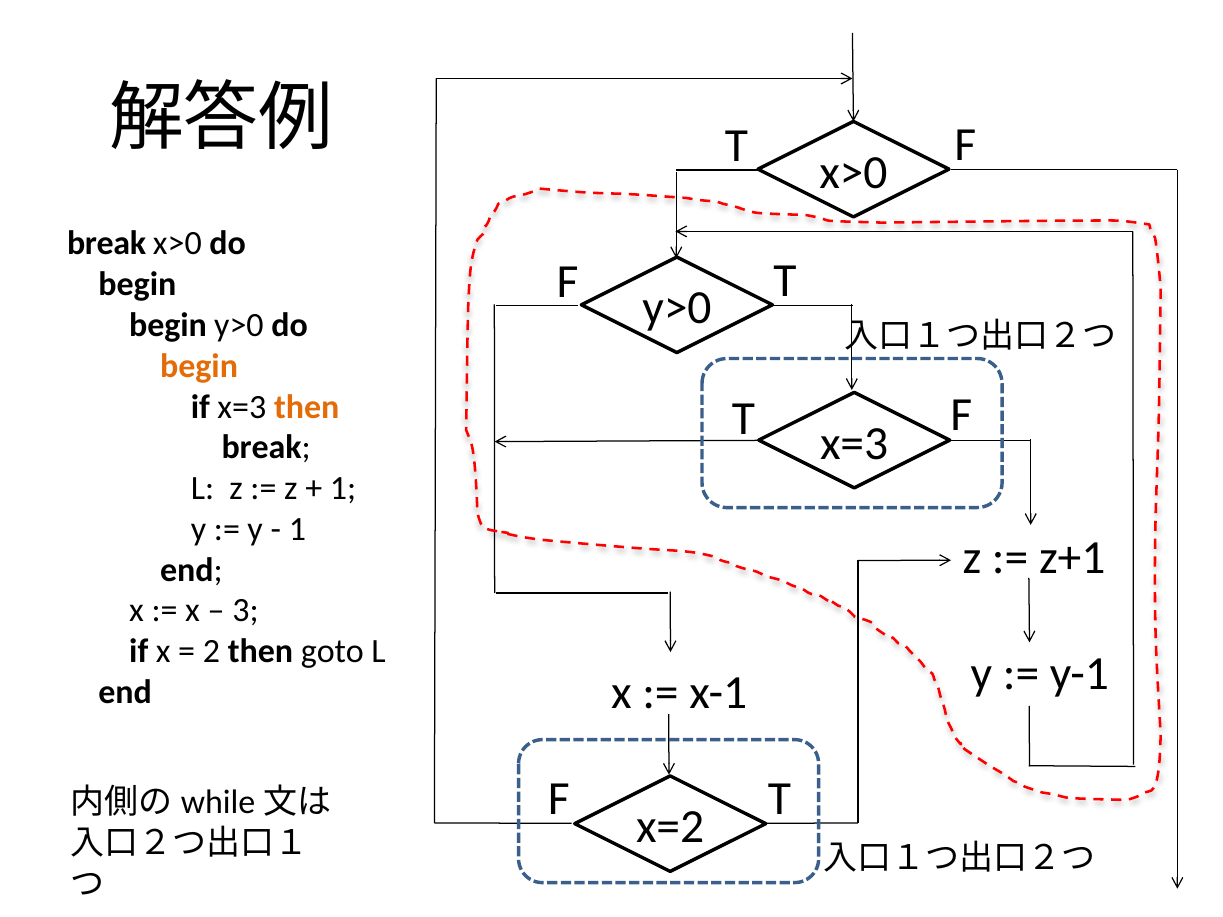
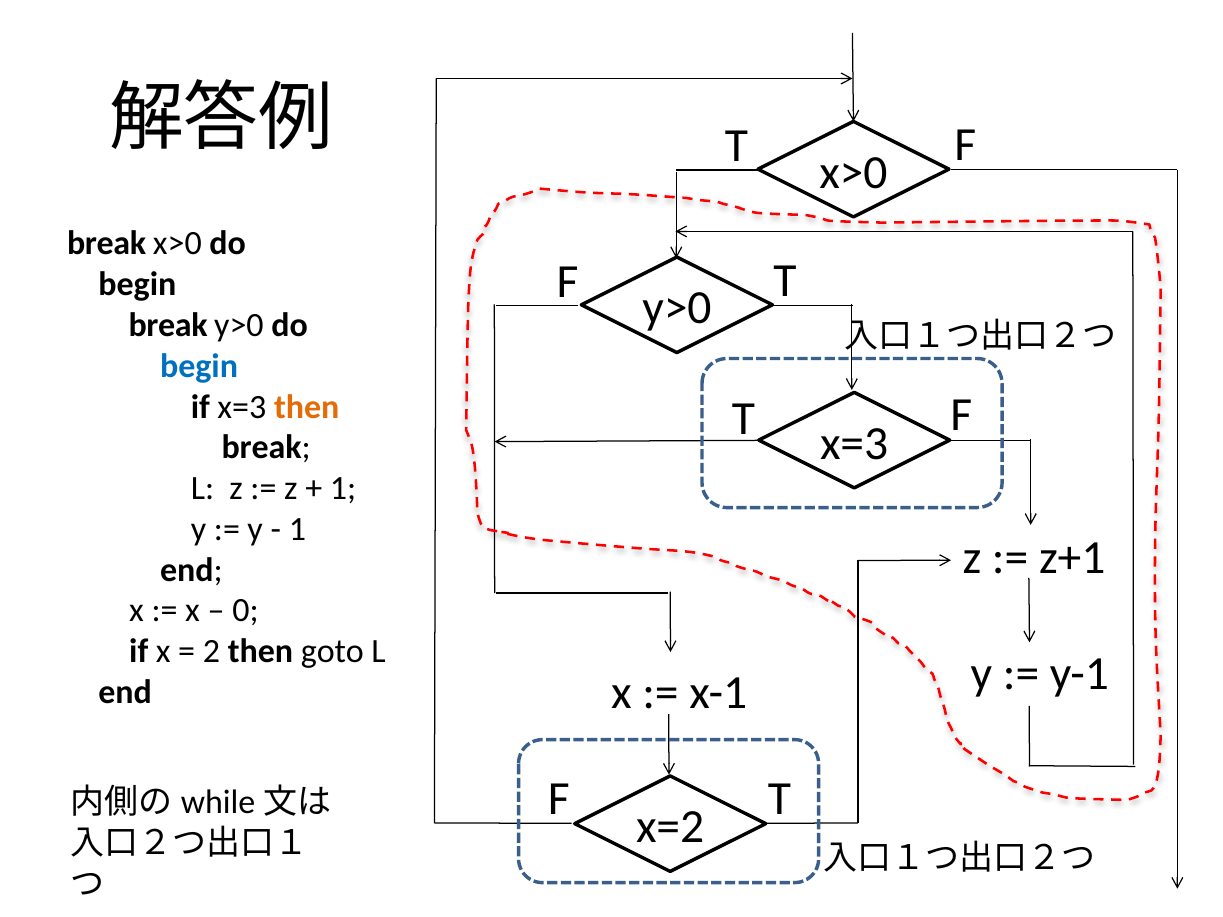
begin: begin -> break (168, 325)
begin colour: orange -> blue (199, 366)
3: 3 -> 0 (245, 611)
